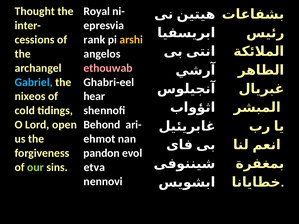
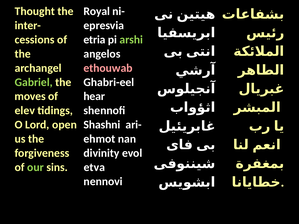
rank: rank -> etria (94, 40)
arshi colour: yellow -> light green (131, 40)
Gabriel colour: light blue -> light green (34, 82)
nixeos: nixeos -> moves (30, 96)
cold: cold -> elev (25, 111)
Behond: Behond -> Shashni (102, 125)
pandon: pandon -> divinity (102, 153)
